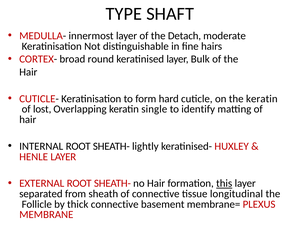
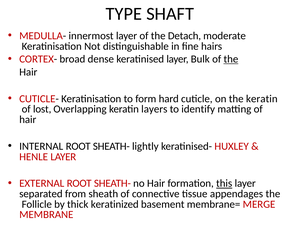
round: round -> dense (101, 59)
the underline: none -> present (231, 59)
single: single -> layers (154, 109)
longitudinal: longitudinal -> appendages (237, 194)
thick connective: connective -> keratinized (115, 204)
PLEXUS: PLEXUS -> MERGE (259, 204)
